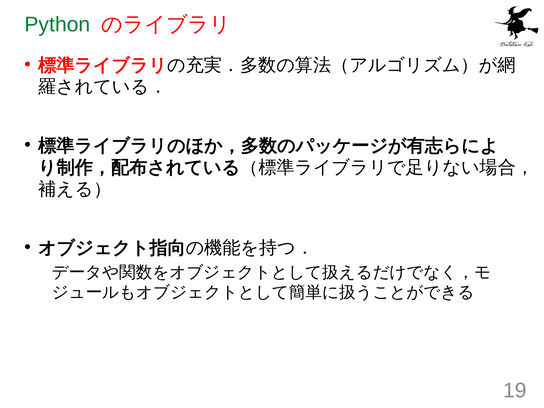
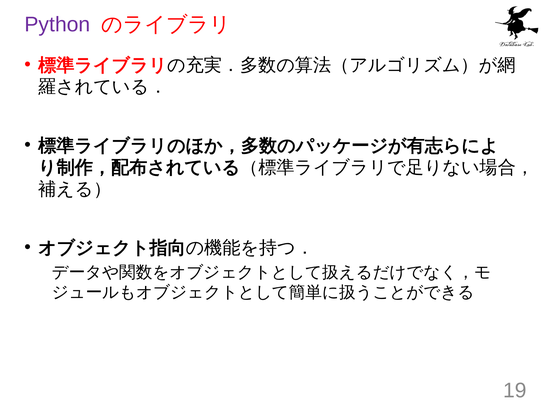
Python colour: green -> purple (57, 24)
